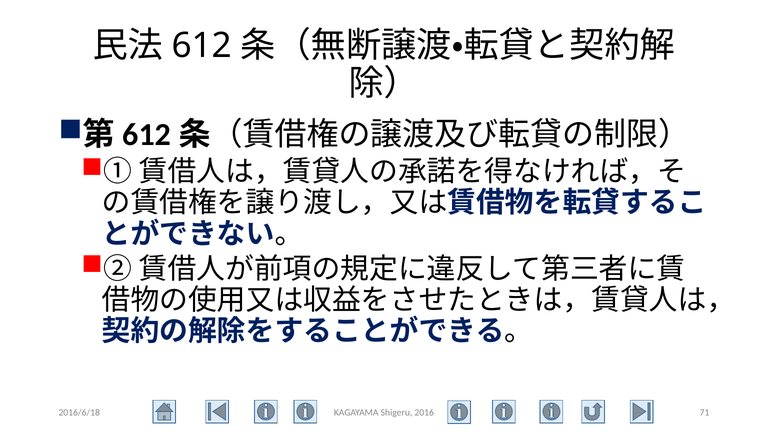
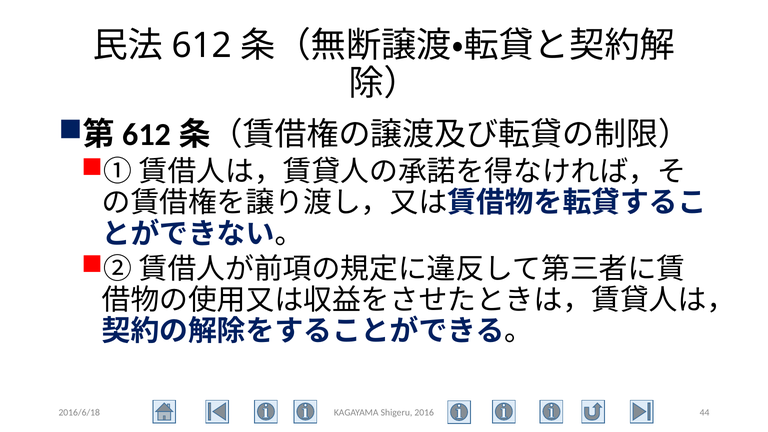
71: 71 -> 44 (705, 412)
